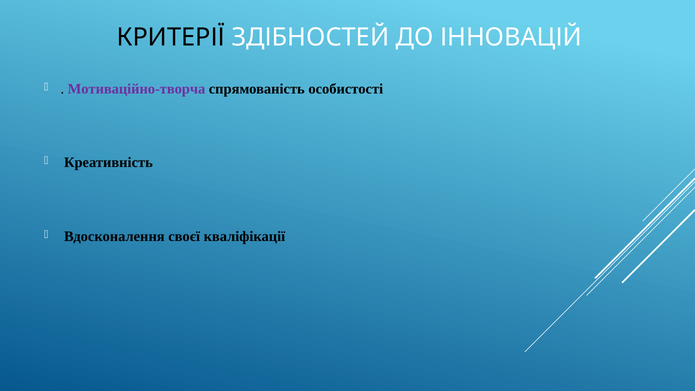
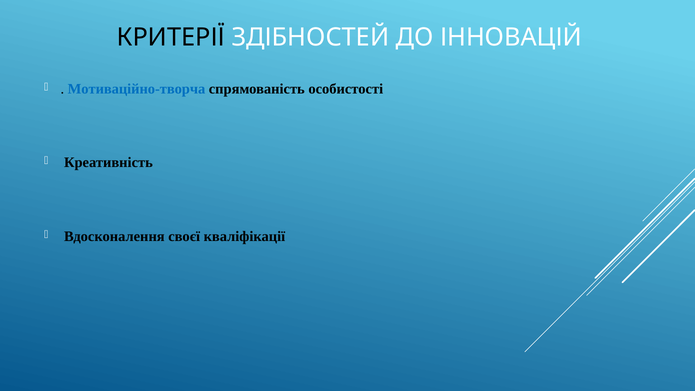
Мотиваційно-творча colour: purple -> blue (136, 89)
